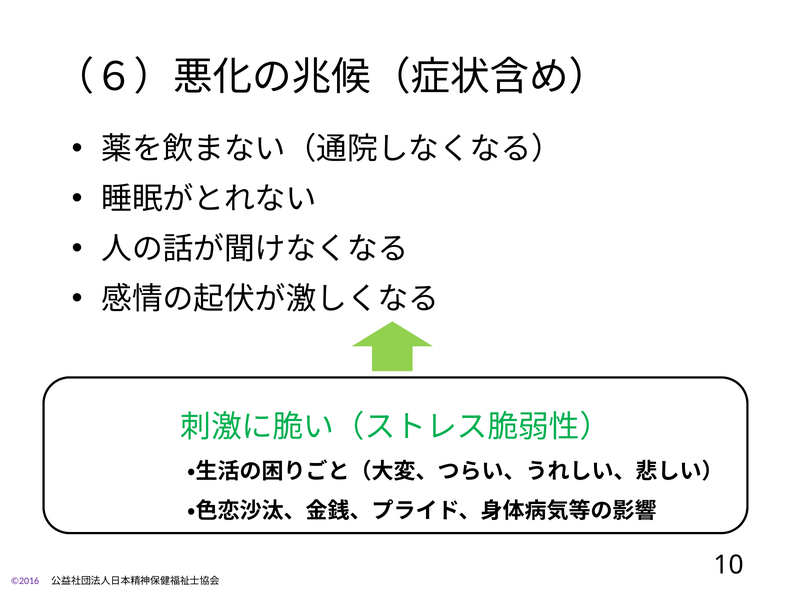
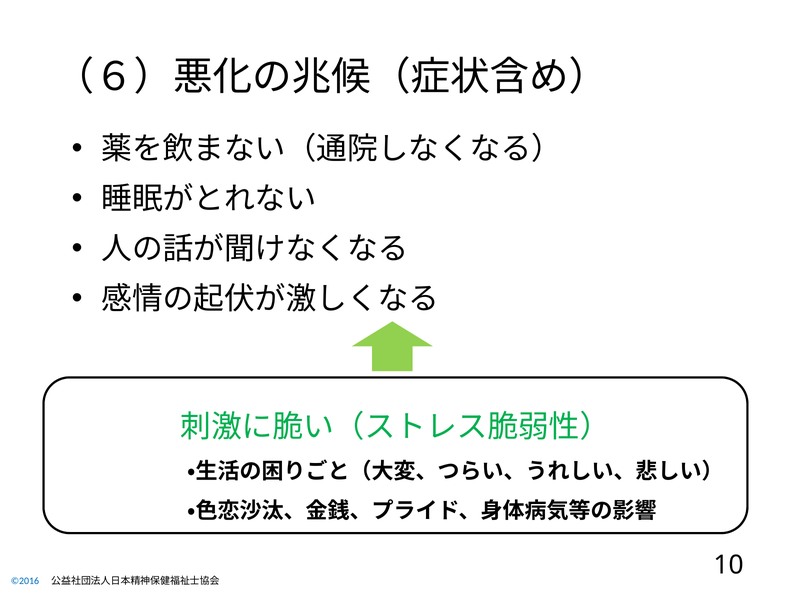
©2016 colour: purple -> blue (25, 581)
